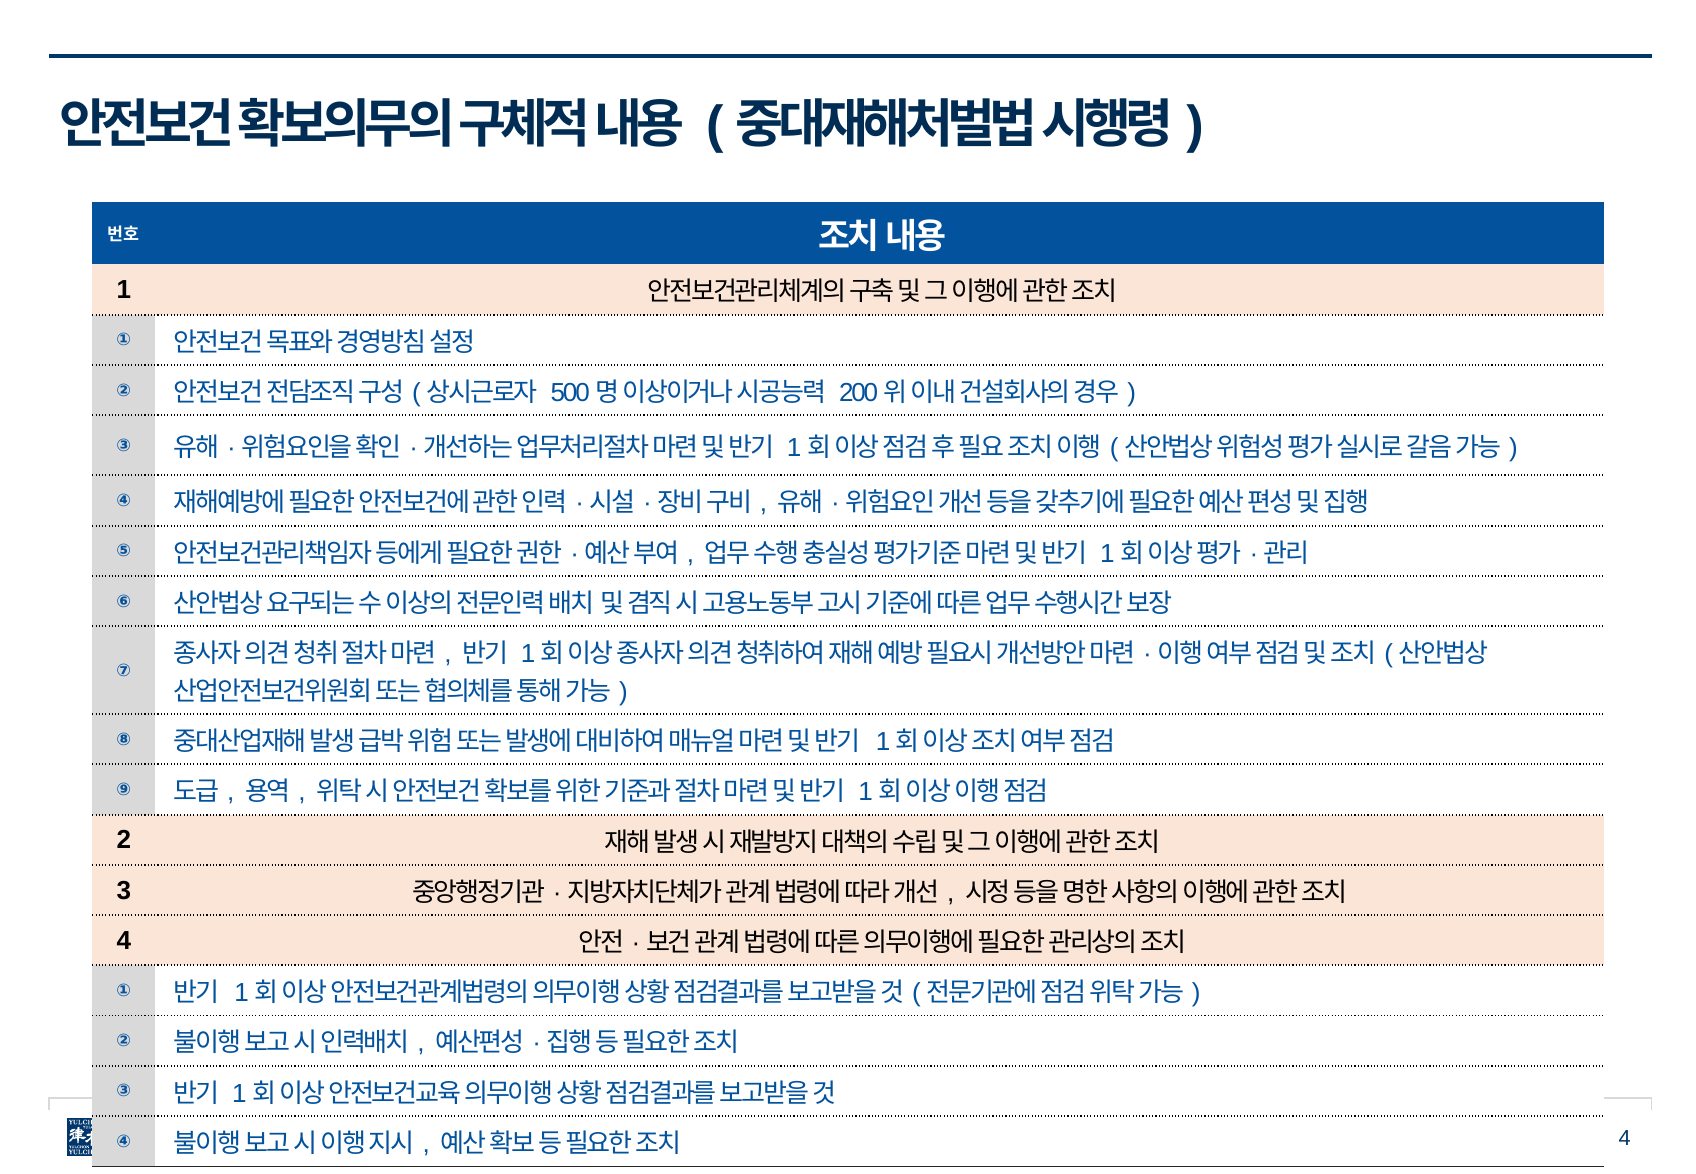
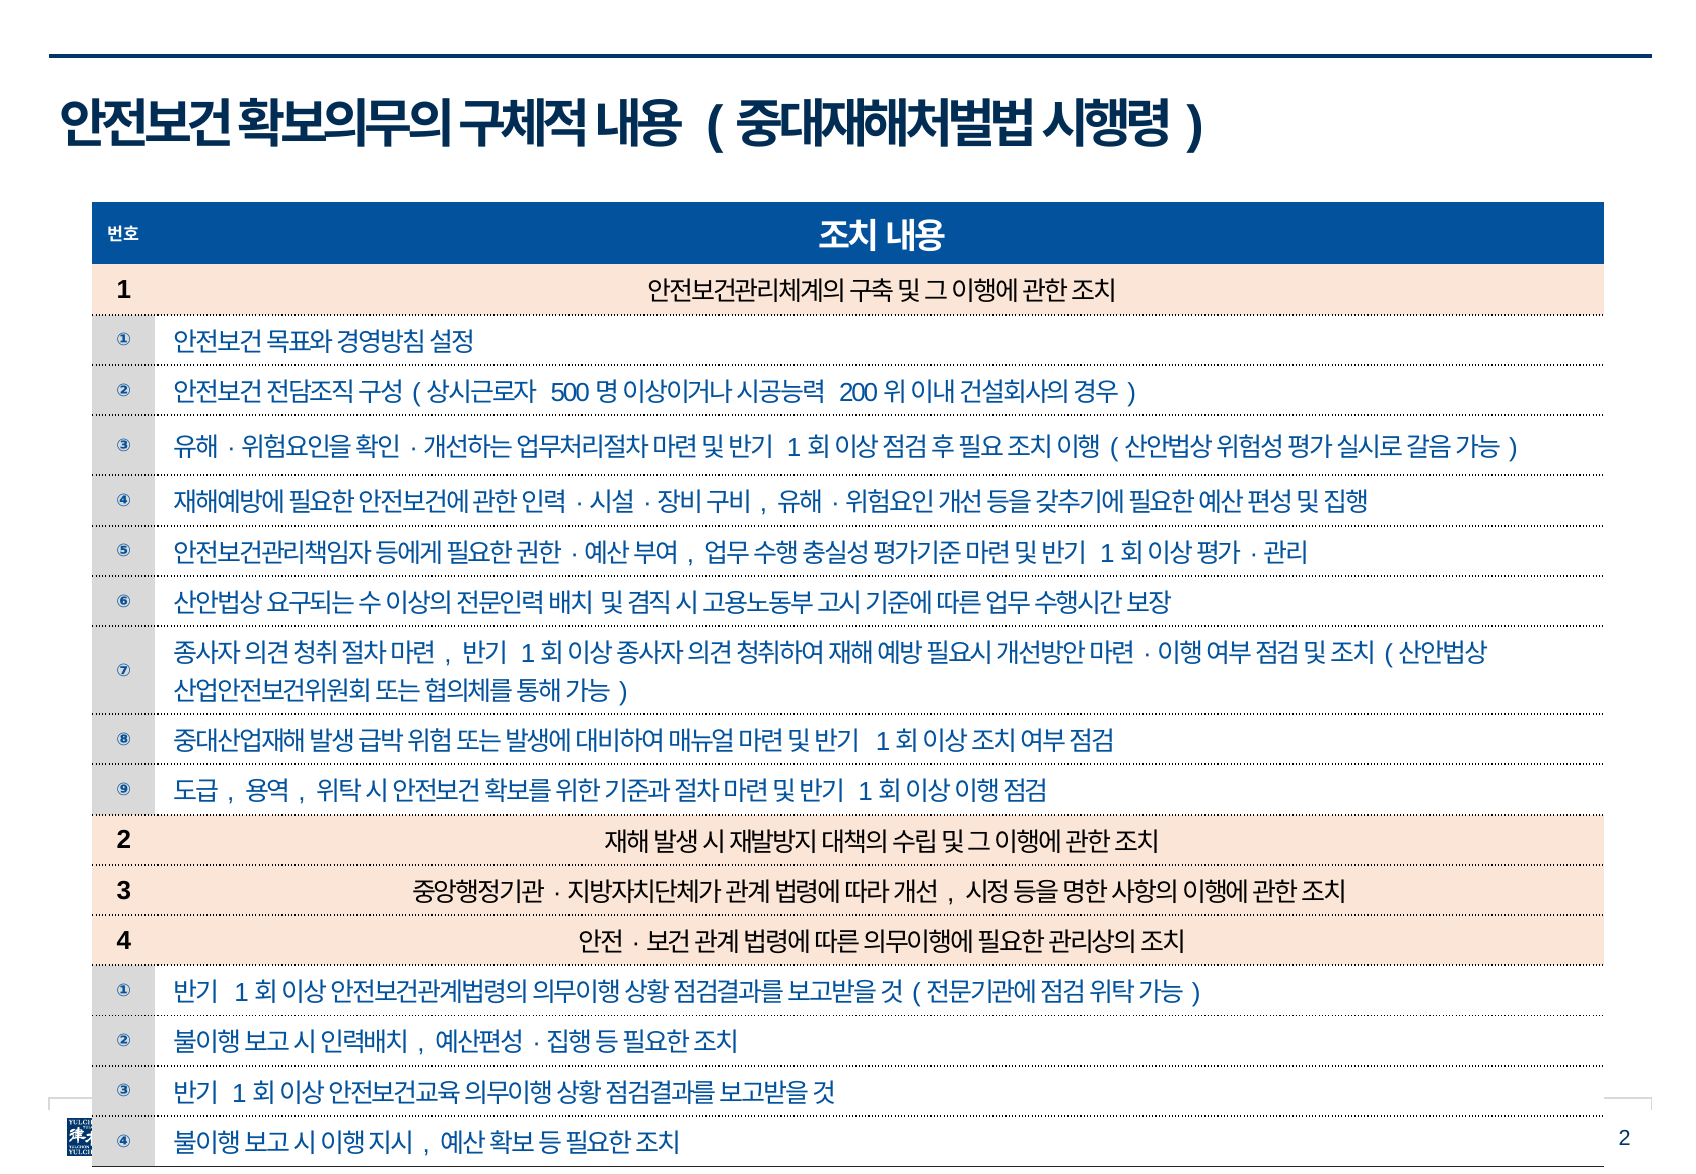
4: 4 -> 2 (1625, 1139)
